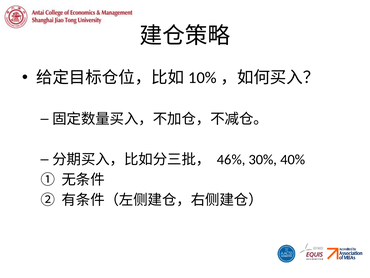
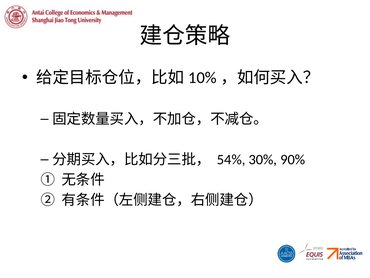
46%: 46% -> 54% (231, 159)
40%: 40% -> 90% (293, 159)
